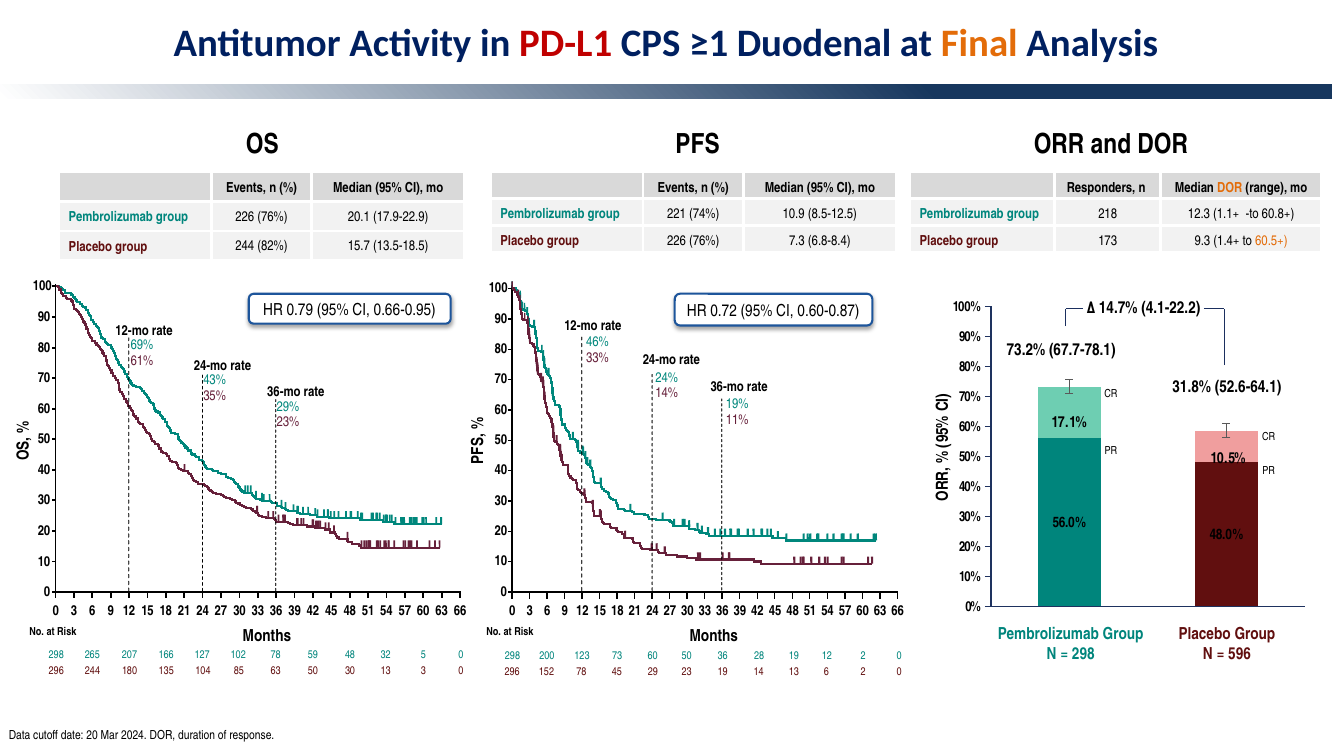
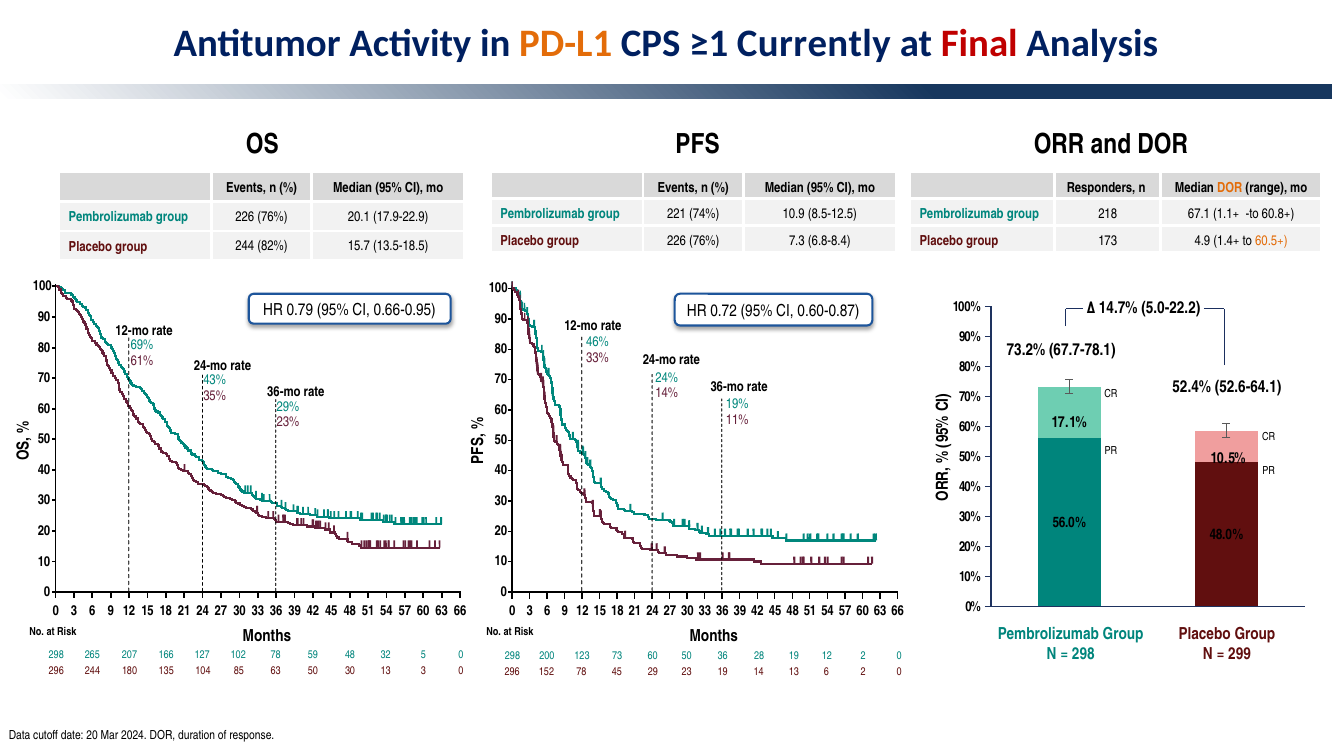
PD-L1 colour: red -> orange (566, 44)
Duodenal: Duodenal -> Currently (814, 44)
Final colour: orange -> red (979, 44)
12.3: 12.3 -> 67.1 (1199, 214)
9.3: 9.3 -> 4.9 (1202, 241)
4.1-22.2: 4.1-22.2 -> 5.0-22.2 (1171, 308)
31.8%: 31.8% -> 52.4% (1192, 387)
596: 596 -> 299 (1240, 654)
